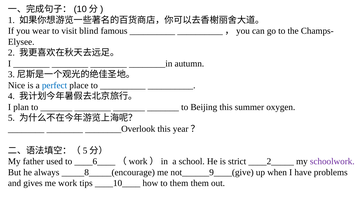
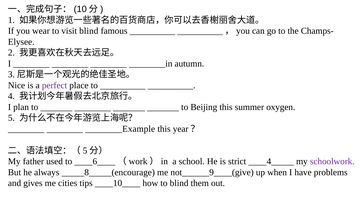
perfect colour: blue -> purple (55, 85)
________Overlook: ________Overlook -> ________Example (120, 129)
____2_____: ____2_____ -> ____4_____ (271, 162)
work: work -> cities (68, 183)
to them: them -> blind (179, 183)
